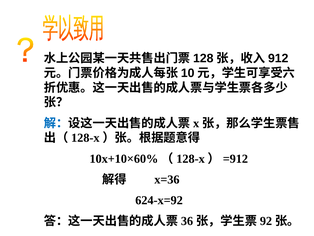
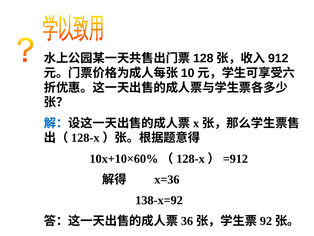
624-x=92: 624-x=92 -> 138-x=92 (159, 200)
